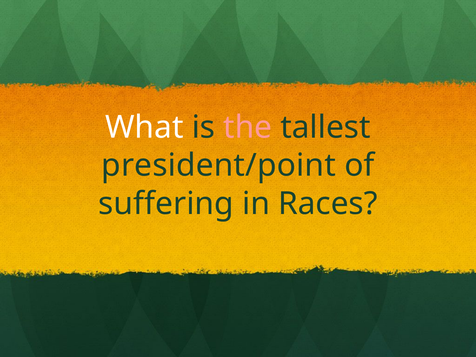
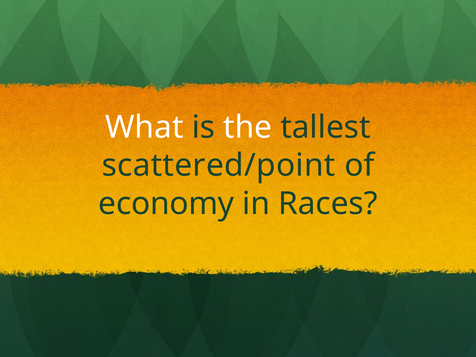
the colour: pink -> white (248, 127)
president/point: president/point -> scattered/point (219, 165)
suffering: suffering -> economy (166, 204)
